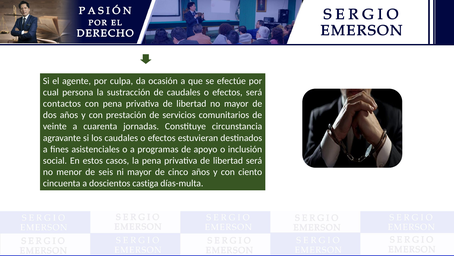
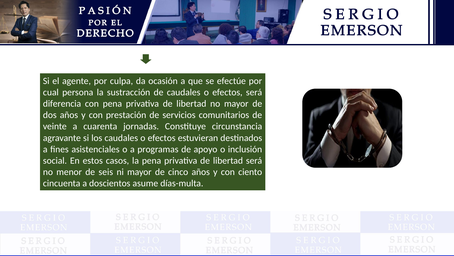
contactos: contactos -> diferencia (62, 103)
castiga: castiga -> asume (145, 183)
